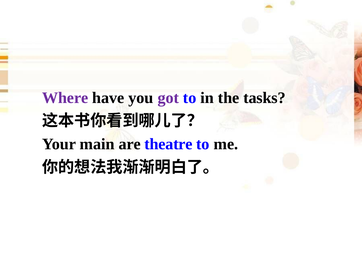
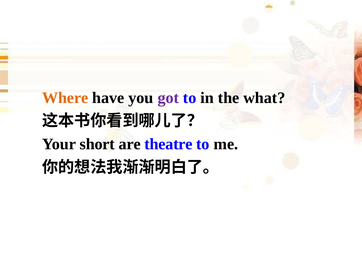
Where colour: purple -> orange (65, 98)
tasks: tasks -> what (264, 98)
main: main -> short (97, 144)
